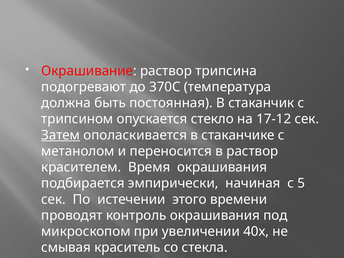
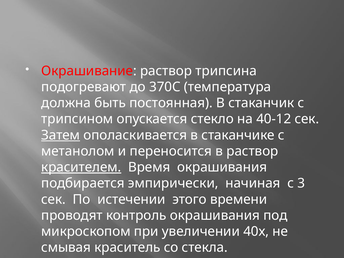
17-12: 17-12 -> 40-12 (274, 119)
красителем underline: none -> present (81, 167)
5: 5 -> 3 (301, 183)
